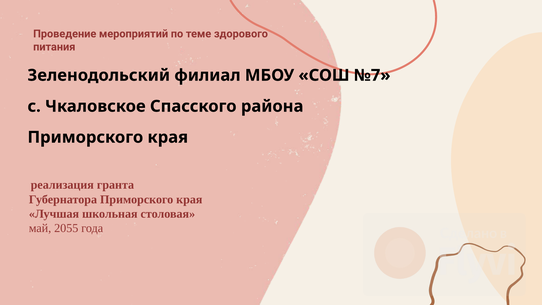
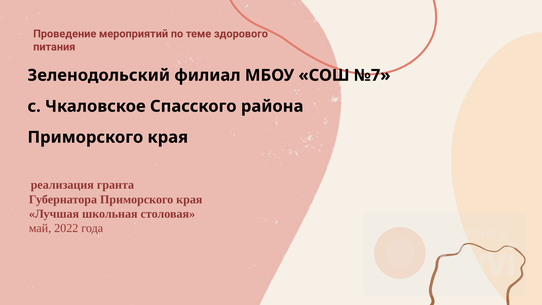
2055: 2055 -> 2022 (66, 228)
